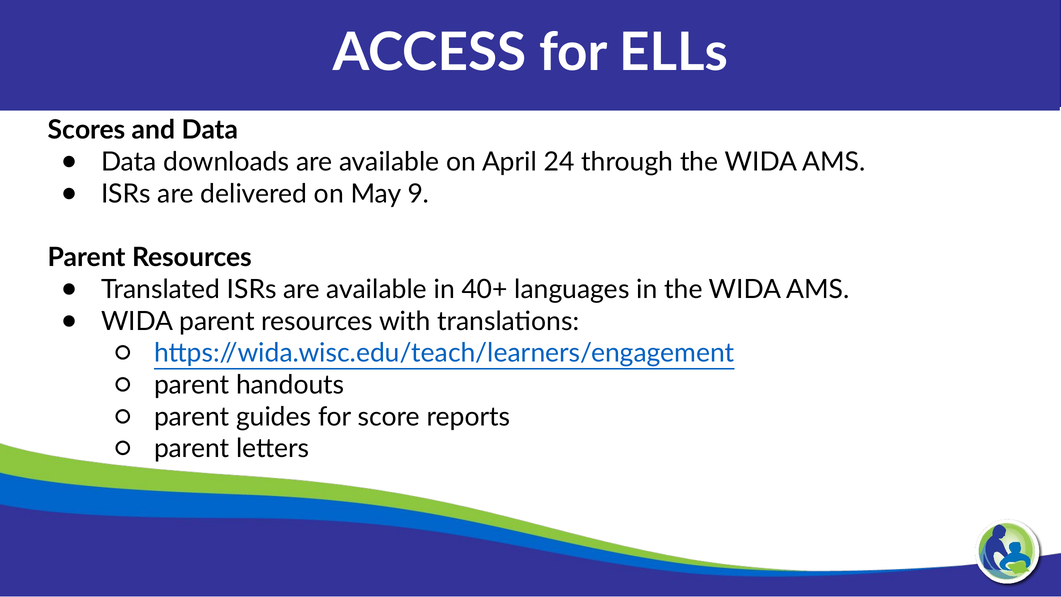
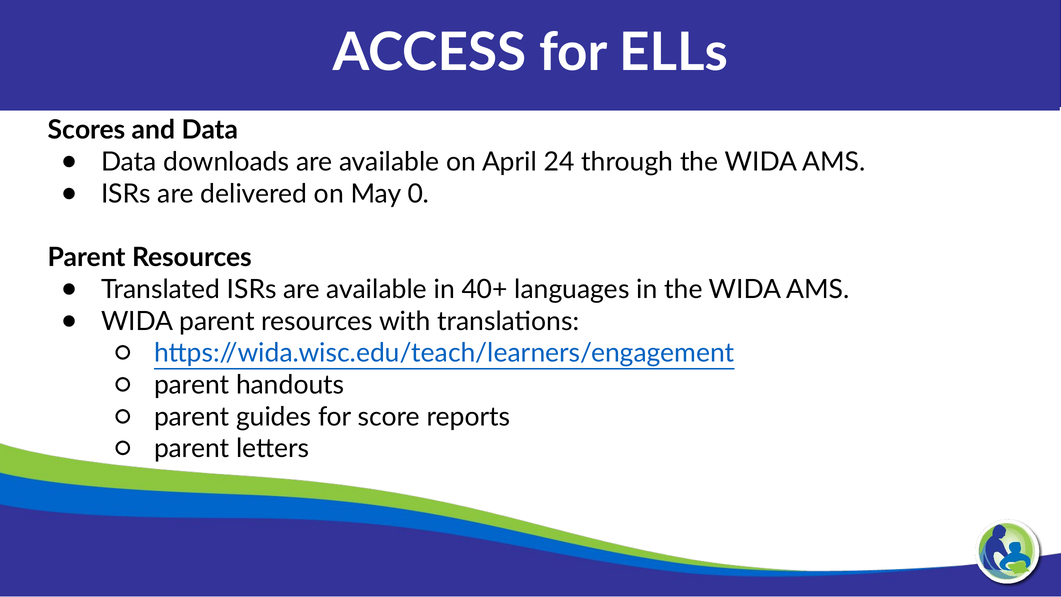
9: 9 -> 0 (418, 194)
